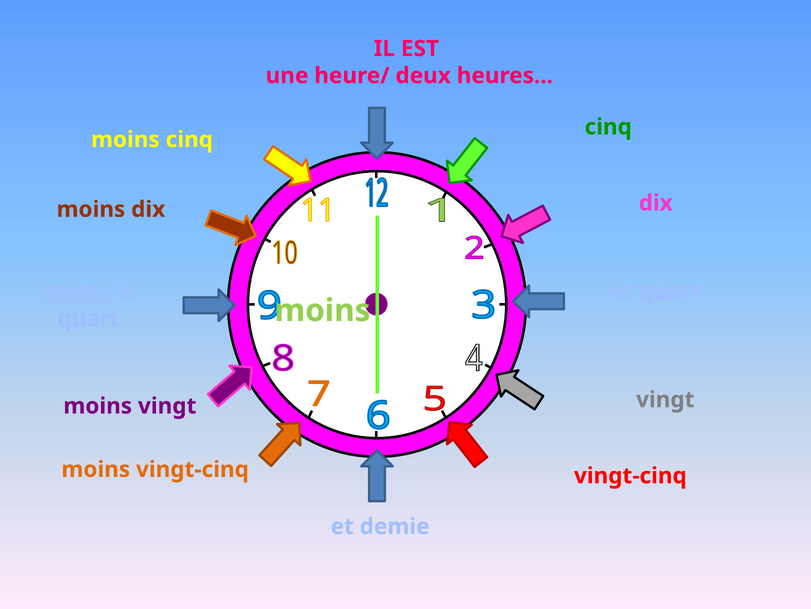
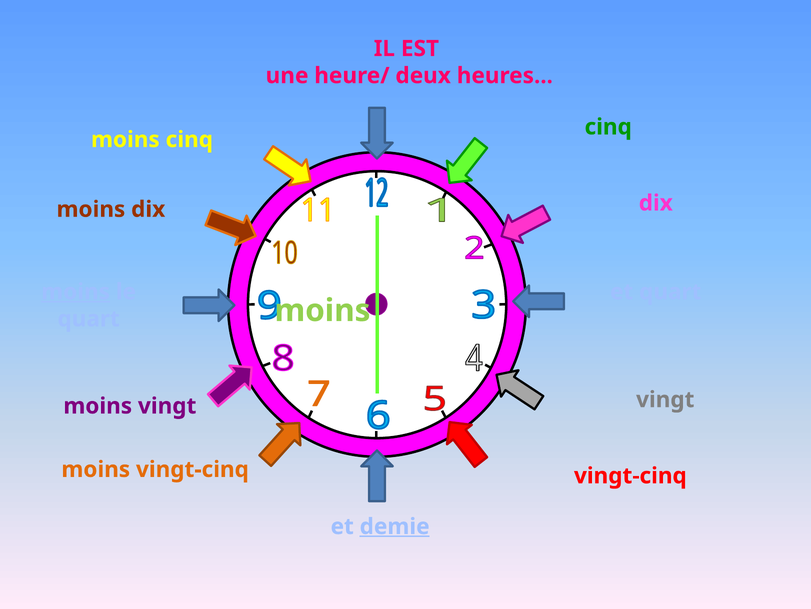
demie underline: none -> present (395, 526)
